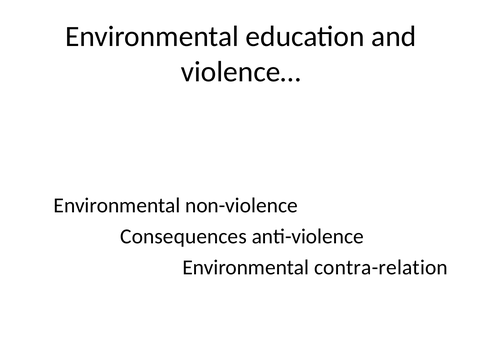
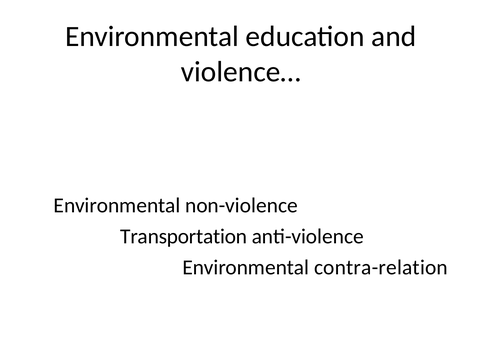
Consequences: Consequences -> Transportation (184, 237)
